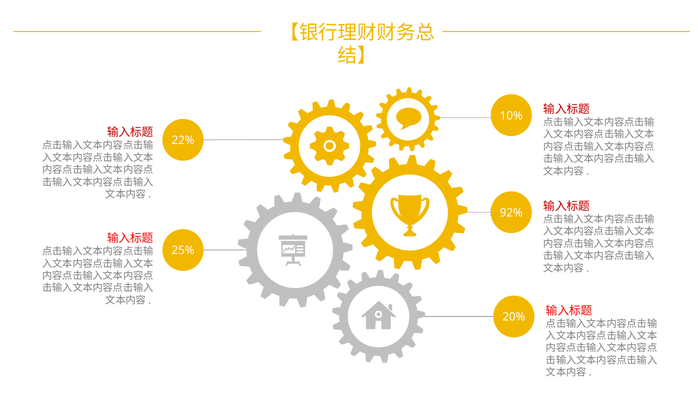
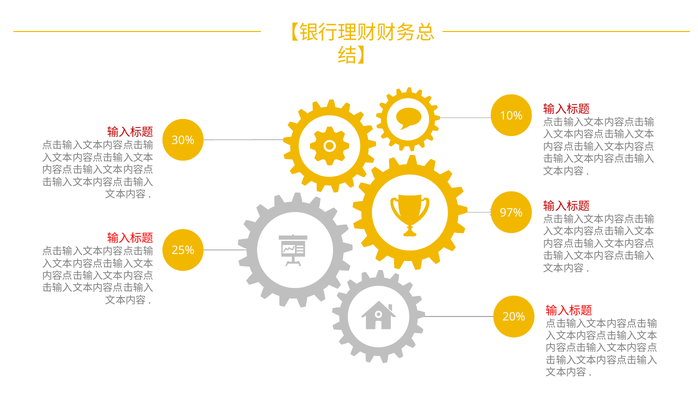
22%: 22% -> 30% (183, 140)
92%: 92% -> 97% (511, 213)
